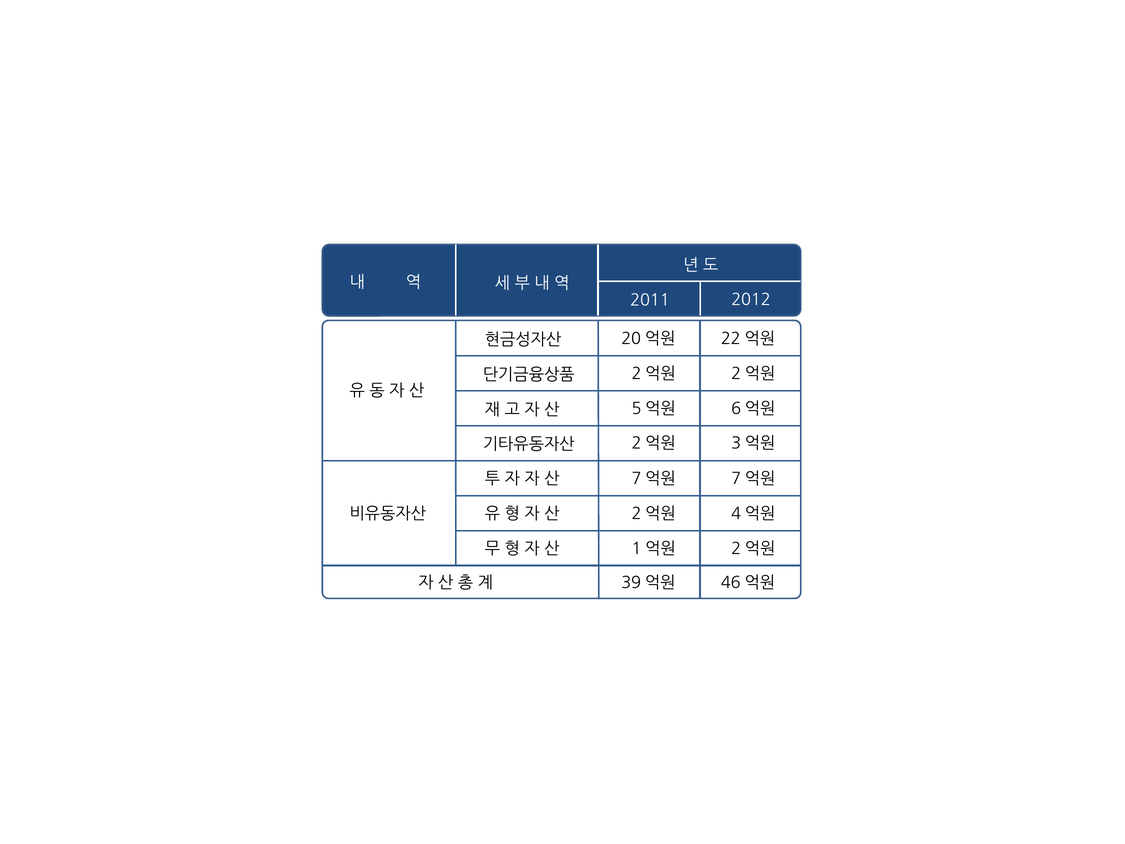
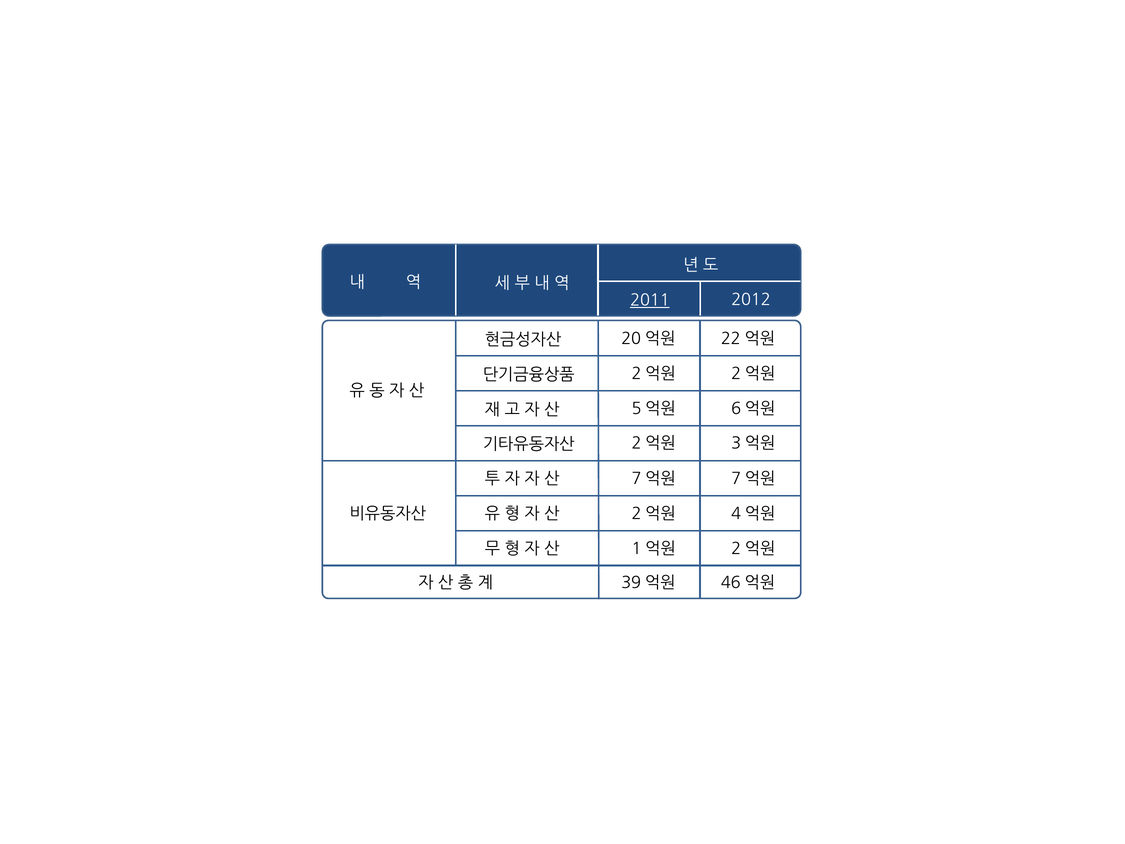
2011 underline: none -> present (650, 300)
